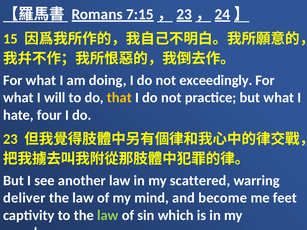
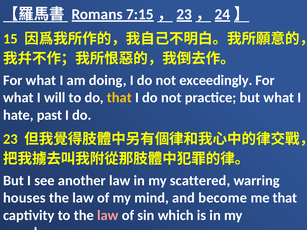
four: four -> past (49, 115)
deliver: deliver -> houses (24, 198)
me feet: feet -> that (285, 198)
law colour: light green -> pink (108, 216)
